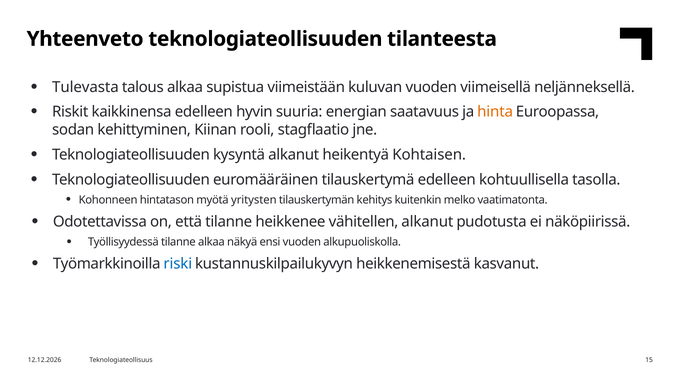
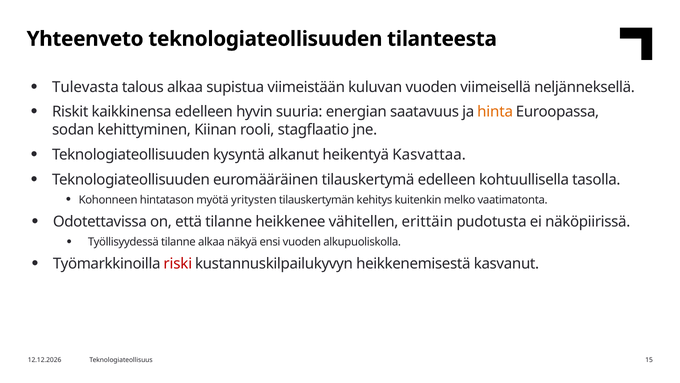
Kohtaisen: Kohtaisen -> Kasvattaa (429, 155)
vähitellen alkanut: alkanut -> erittäin (427, 221)
riski colour: blue -> red (178, 264)
